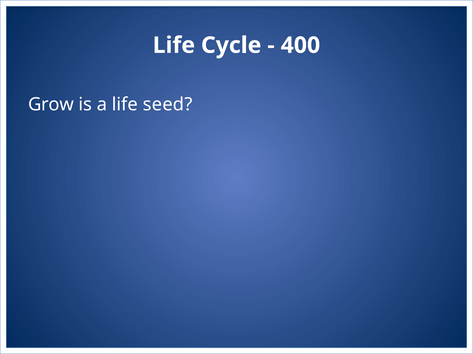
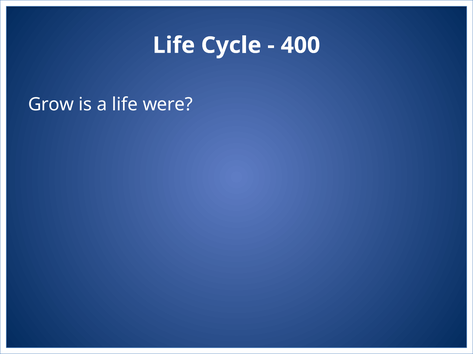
seed: seed -> were (168, 105)
